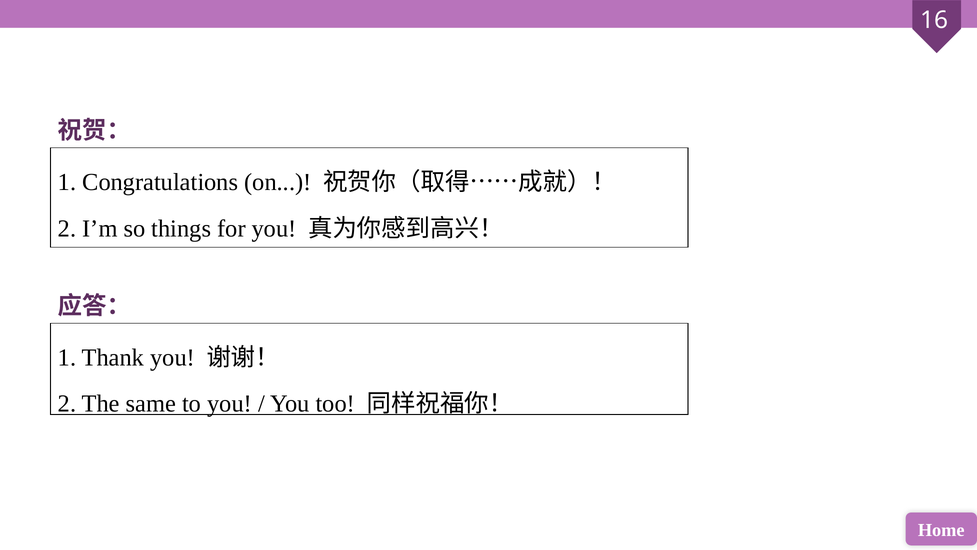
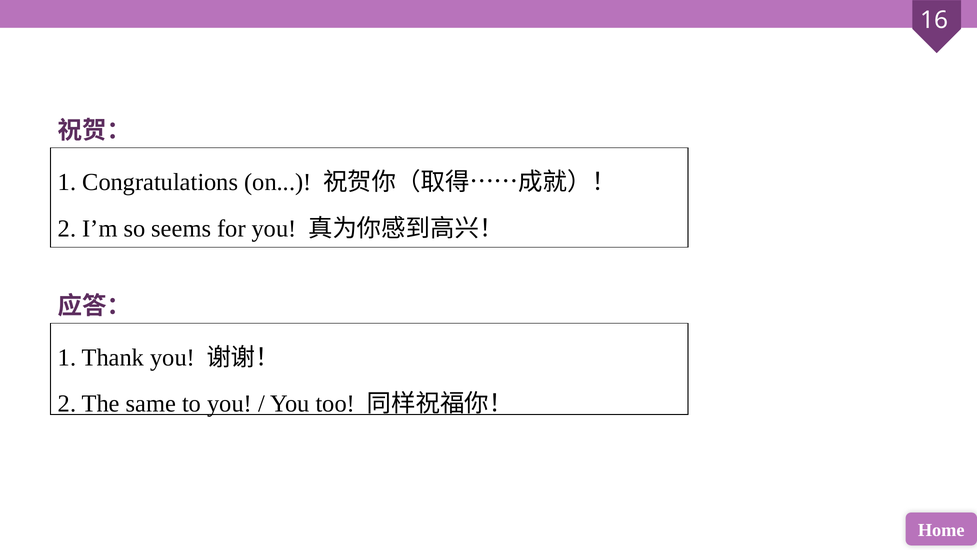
things: things -> seems (181, 228)
